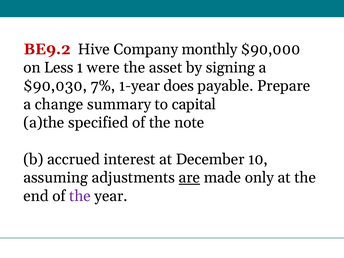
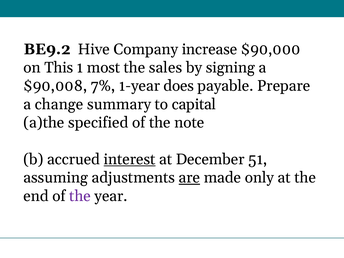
BE9.2 colour: red -> black (47, 49)
monthly: monthly -> increase (210, 49)
Less: Less -> This (59, 68)
were: were -> most (104, 68)
asset: asset -> sales (166, 68)
$90,030: $90,030 -> $90,008 (55, 86)
interest underline: none -> present (130, 159)
10: 10 -> 51 (258, 159)
